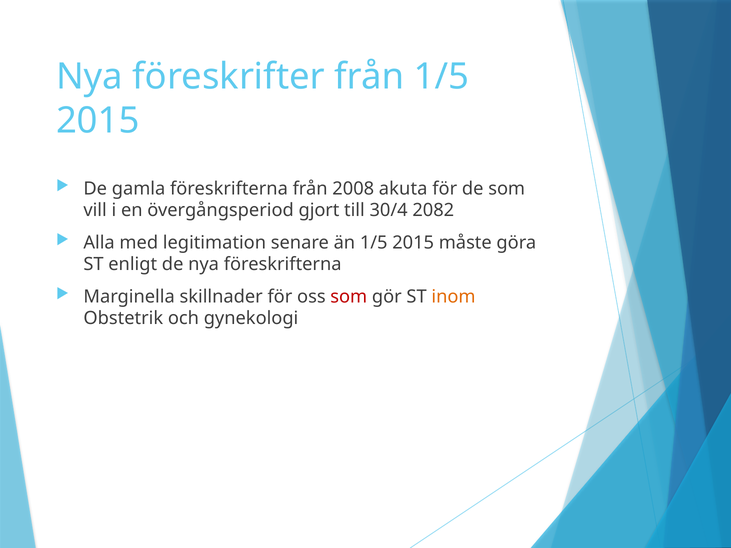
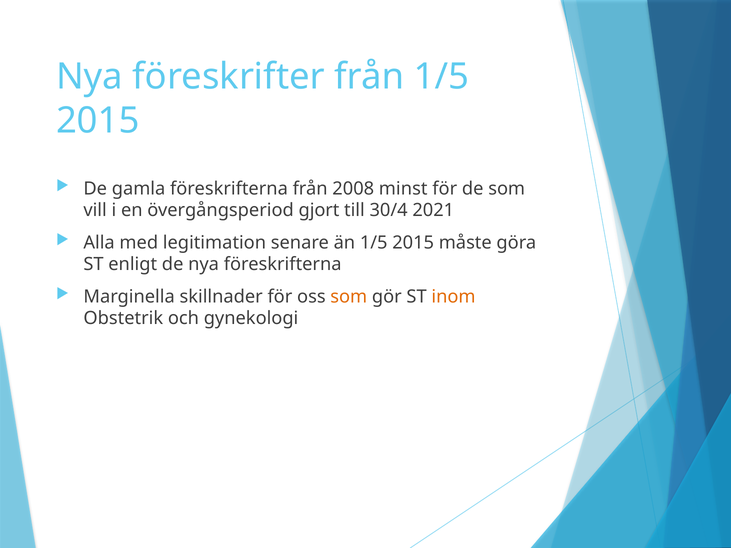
akuta: akuta -> minst (403, 189)
2082: 2082 -> 2021 (433, 211)
som colour: red -> orange (349, 297)
